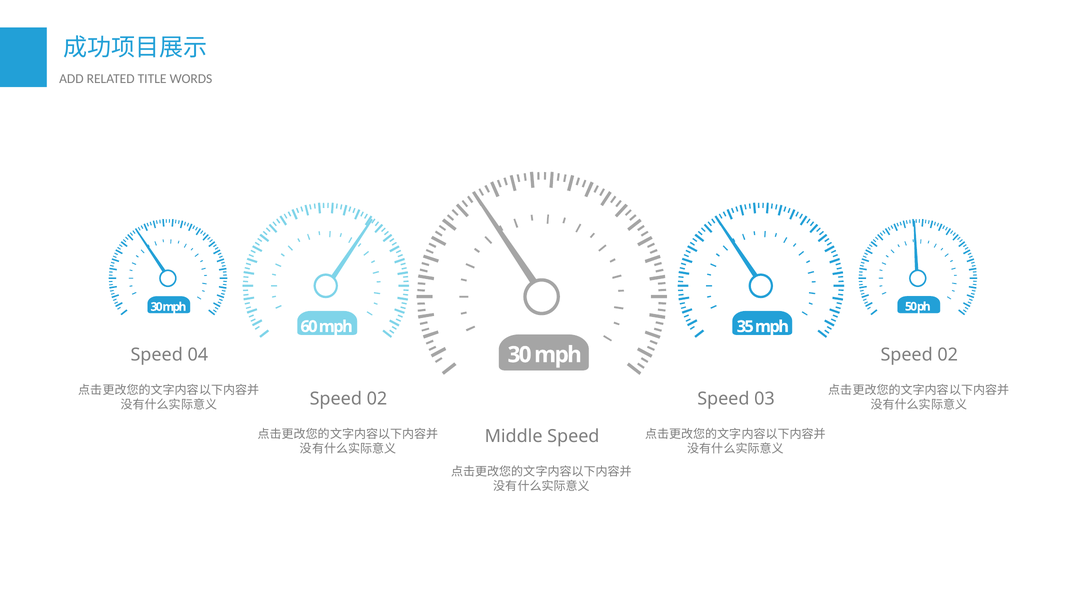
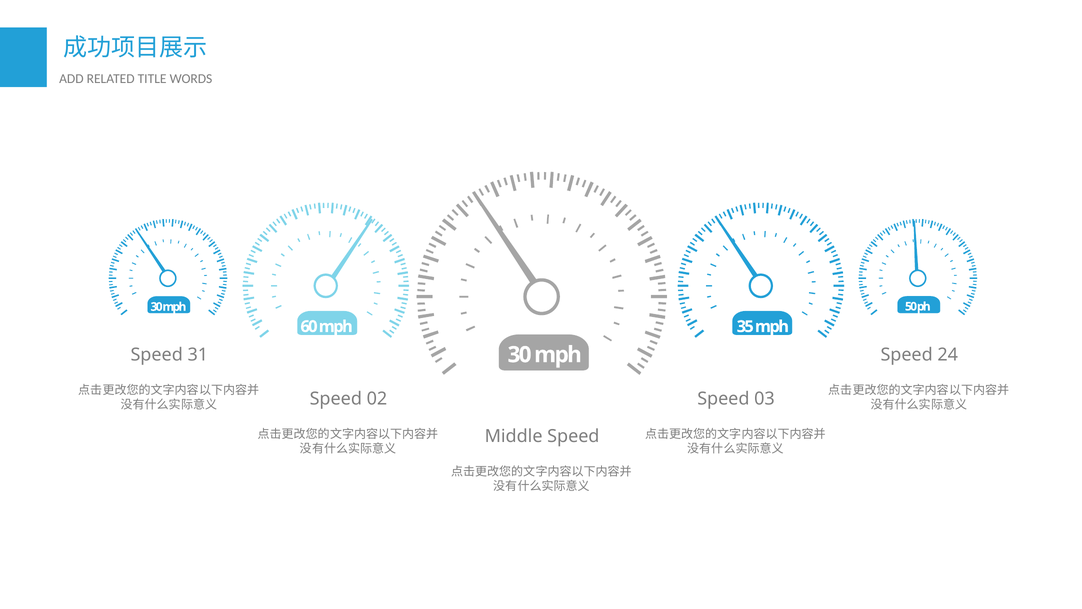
04: 04 -> 31 (198, 355)
02: 02 -> 24 (948, 355)
